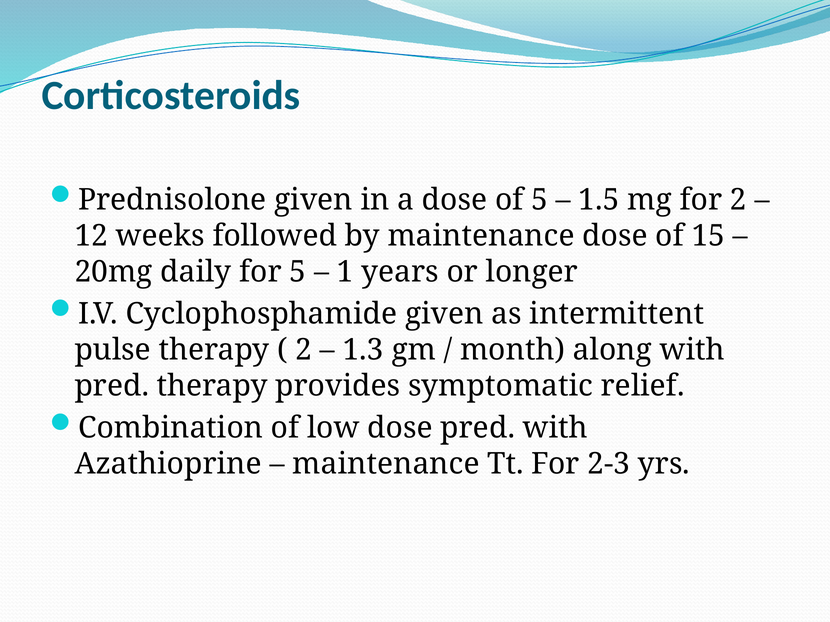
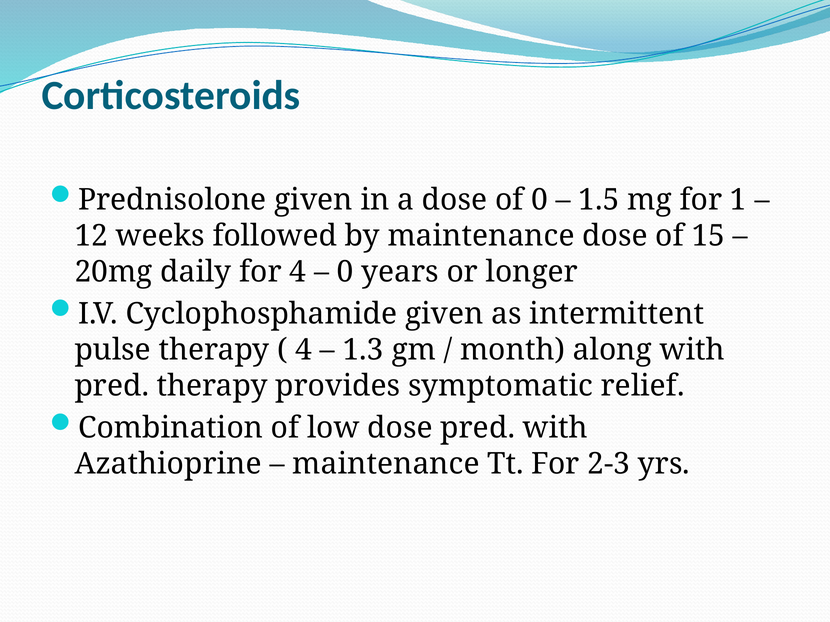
of 5: 5 -> 0 (540, 200)
for 2: 2 -> 1 (738, 200)
for 5: 5 -> 4 (298, 272)
1: 1 -> 0 (345, 272)
2: 2 -> 4 (304, 350)
